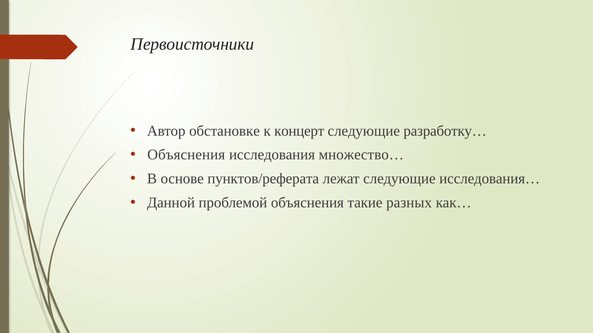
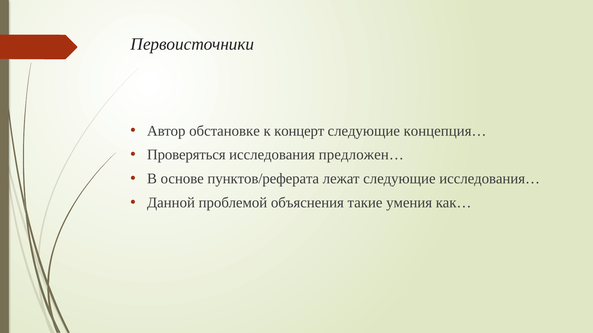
разработку…: разработку… -> концепция… (445, 131)
Объяснения: Объяснения -> Проверяться (186, 155)
множество…: множество… -> предложен… (361, 155)
разных: разных -> умения (409, 203)
